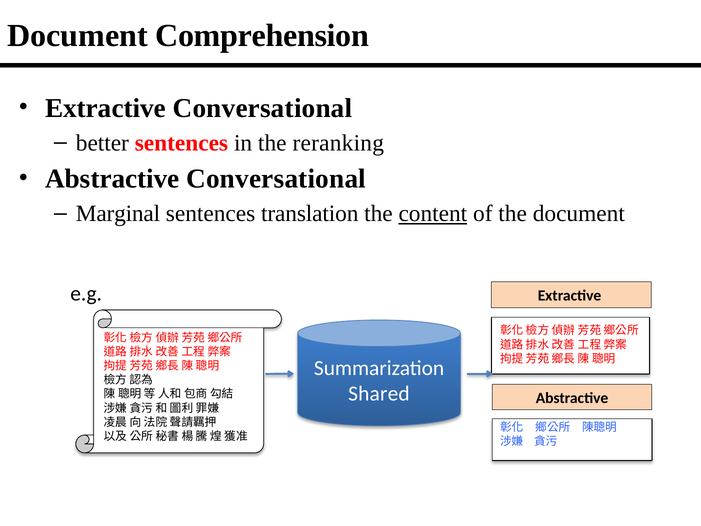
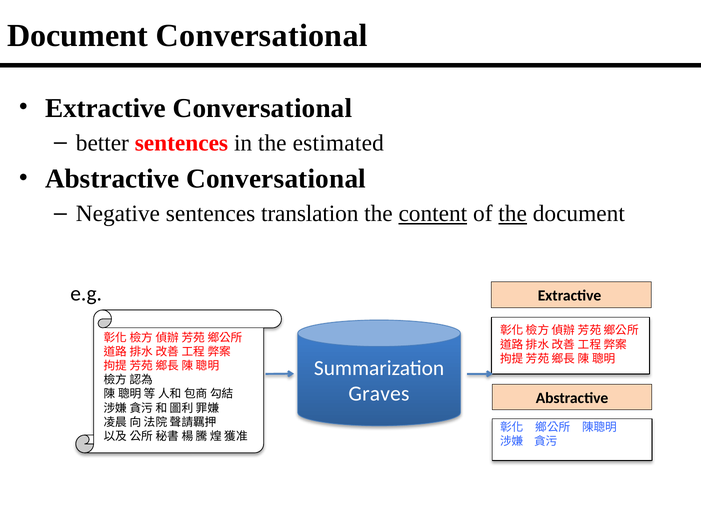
Document Comprehension: Comprehension -> Conversational (262, 36)
reranking: reranking -> estimated (338, 143)
Marginal: Marginal -> Negative (118, 214)
the underline: none -> present (513, 214)
Shared: Shared -> Graves (379, 394)
